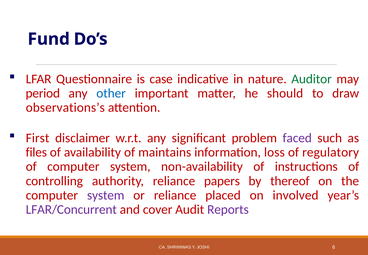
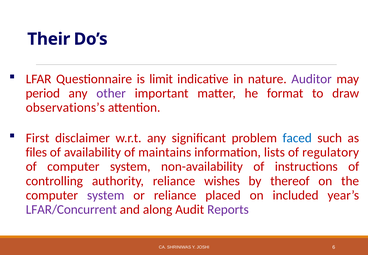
Fund: Fund -> Their (49, 39)
case: case -> limit (161, 79)
Auditor colour: green -> purple (312, 79)
other colour: blue -> purple (111, 93)
should: should -> format (285, 93)
faced colour: purple -> blue (297, 138)
loss: loss -> lists (274, 152)
papers: papers -> wishes (222, 181)
involved: involved -> included (296, 195)
cover: cover -> along (158, 209)
